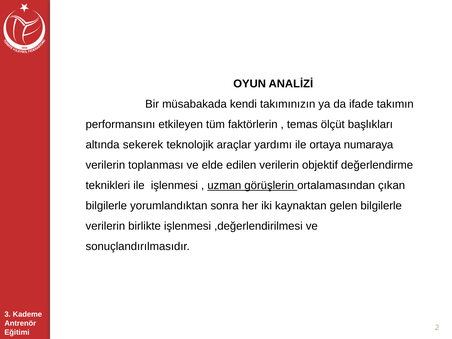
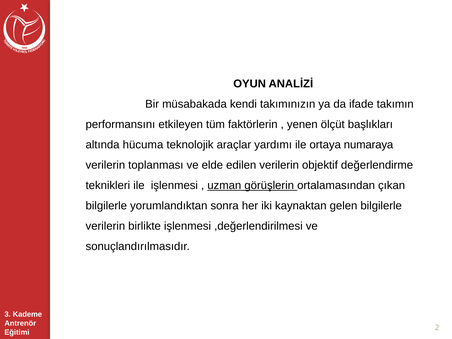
temas: temas -> yenen (302, 124)
sekerek: sekerek -> hücuma (143, 145)
